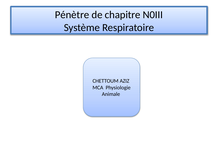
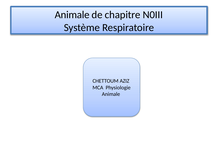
Pénètre: Pénètre -> Animale (72, 15)
